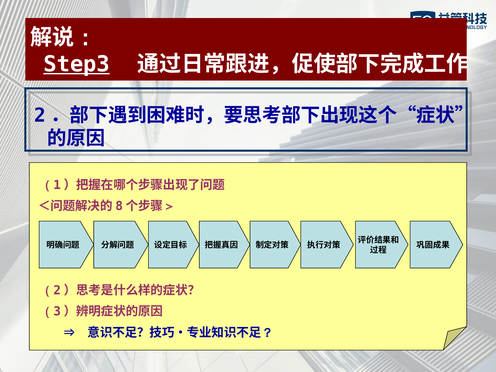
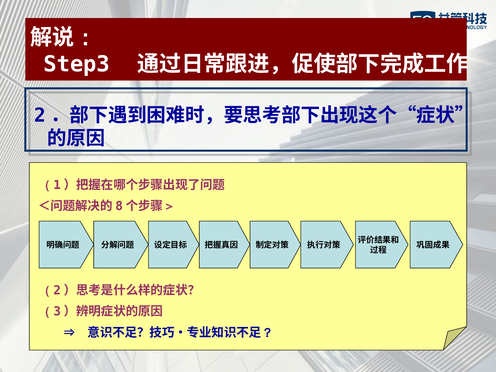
Step3 underline: present -> none (77, 64)
